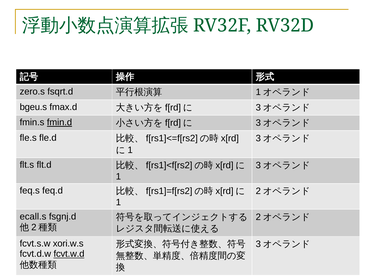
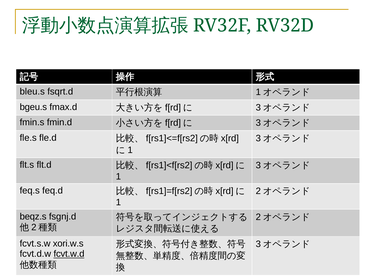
zero.s: zero.s -> bleu.s (32, 91)
fmin.d underline: present -> none (59, 122)
ecall.s: ecall.s -> beqz.s (33, 216)
